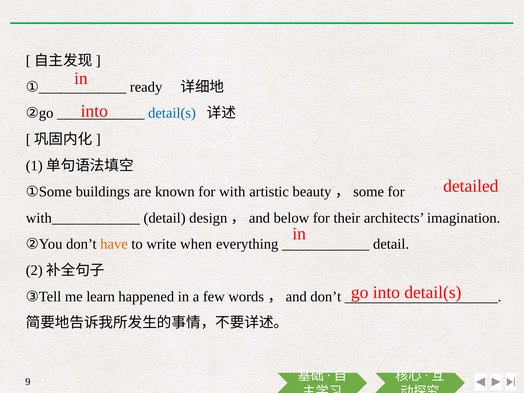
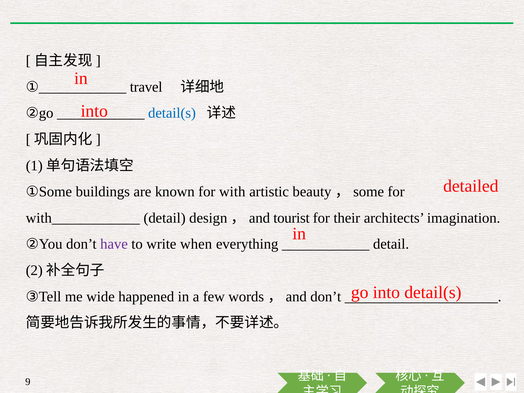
ready: ready -> travel (146, 87)
below: below -> tourist (292, 218)
have colour: orange -> purple (114, 244)
learn: learn -> wide (101, 297)
